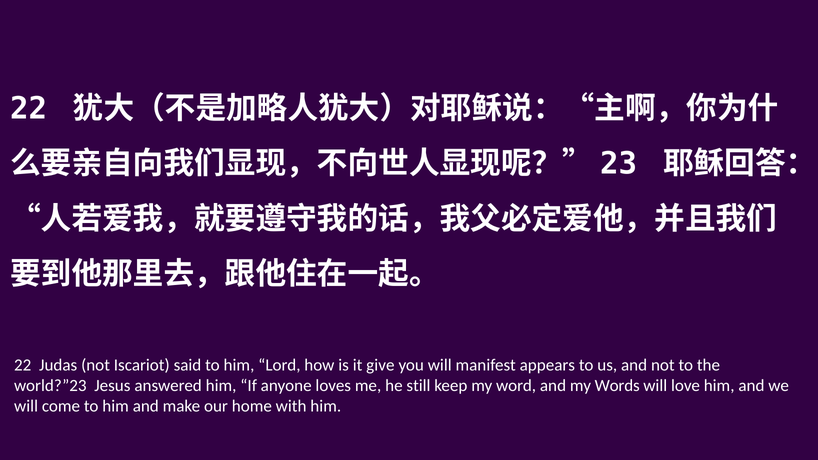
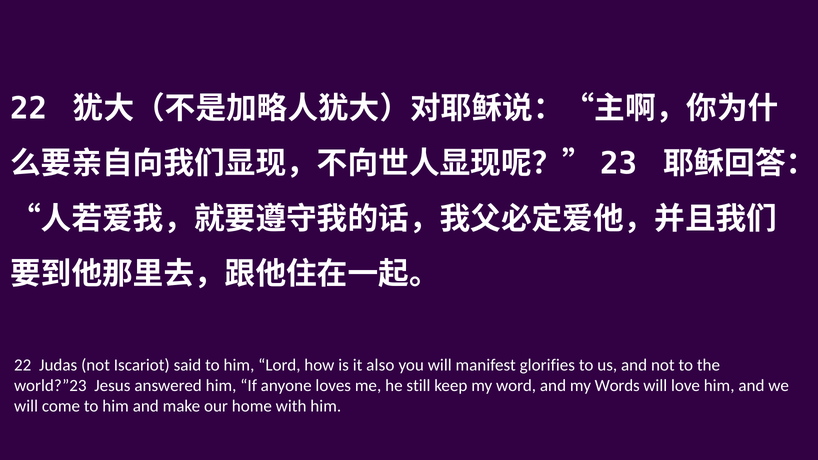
give: give -> also (380, 365)
appears: appears -> glorifies (547, 365)
